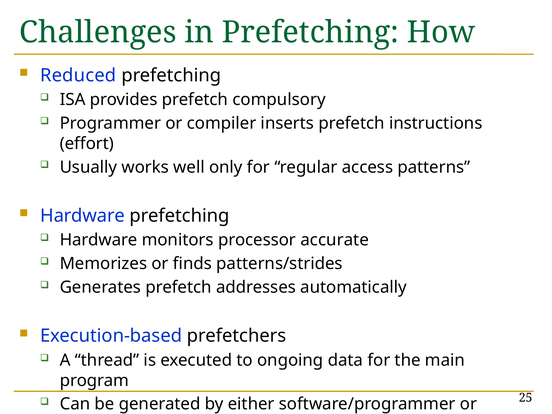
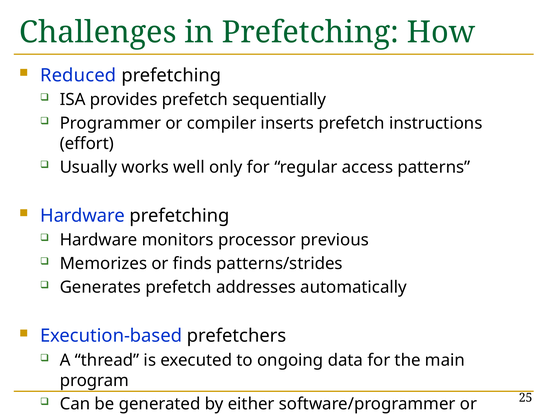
compulsory: compulsory -> sequentially (279, 100)
accurate: accurate -> previous (335, 240)
